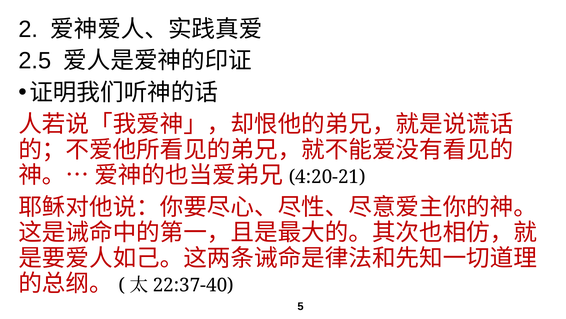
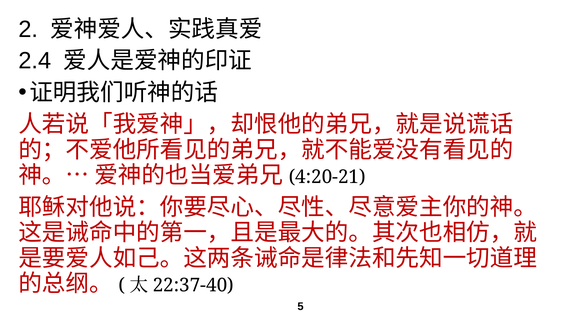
2.5: 2.5 -> 2.4 (35, 61)
